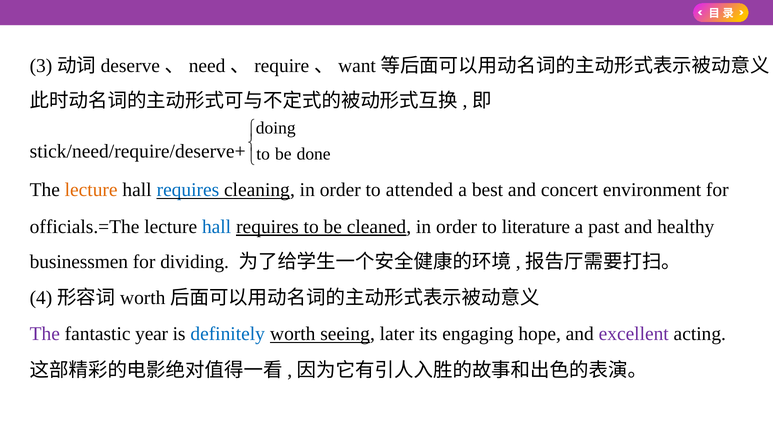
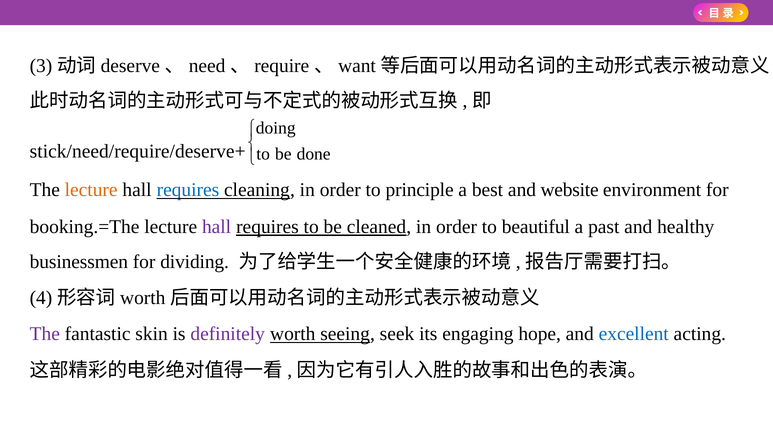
attended: attended -> principle (420, 190)
concert: concert -> website (570, 190)
officials.=The: officials.=The -> booking.=The (85, 226)
hall colour: blue -> purple (217, 226)
literature: literature -> beautiful (536, 226)
year: year -> skin (152, 334)
definitely colour: blue -> purple (228, 334)
later: later -> seek (397, 334)
excellent colour: purple -> blue (634, 334)
